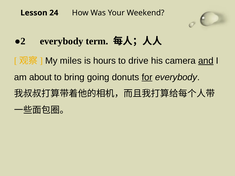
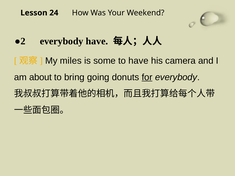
everybody term: term -> have (97, 41)
hours: hours -> some (105, 61)
to drive: drive -> have (138, 61)
and underline: present -> none (206, 61)
